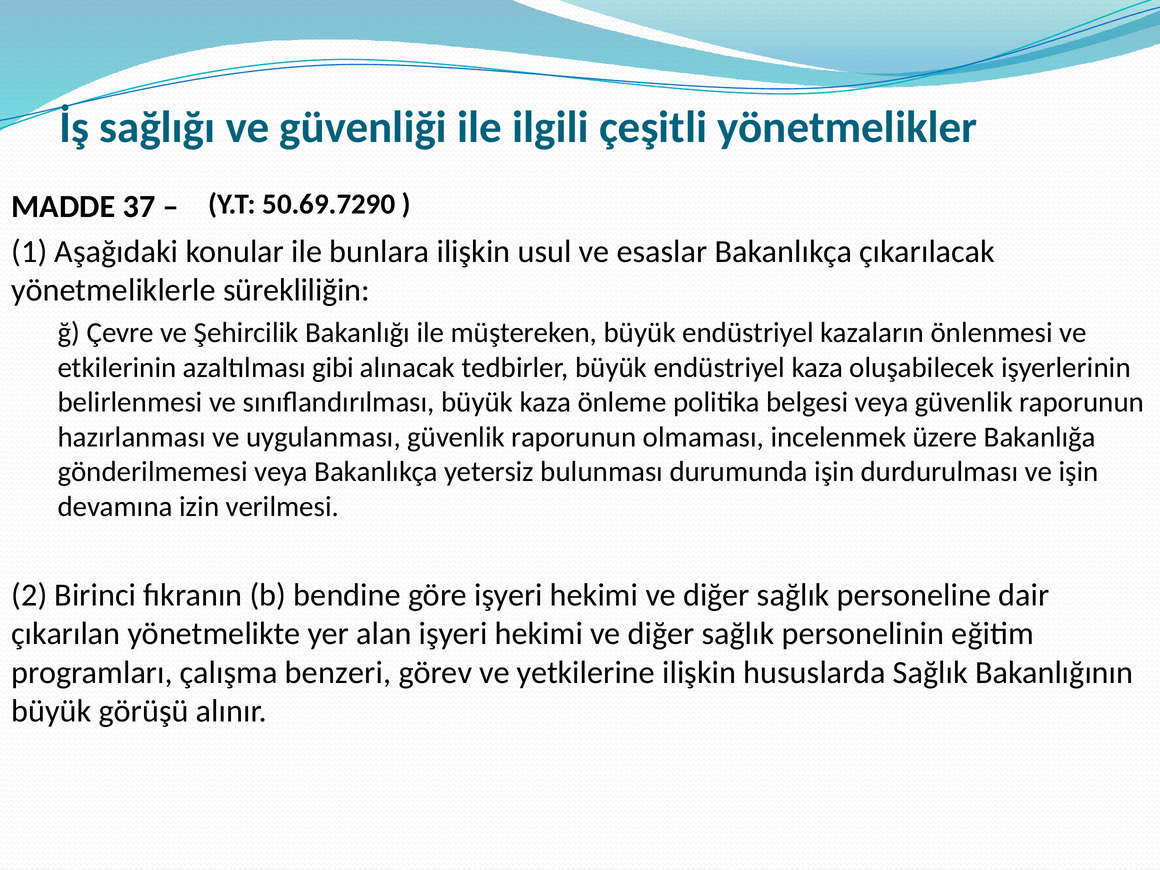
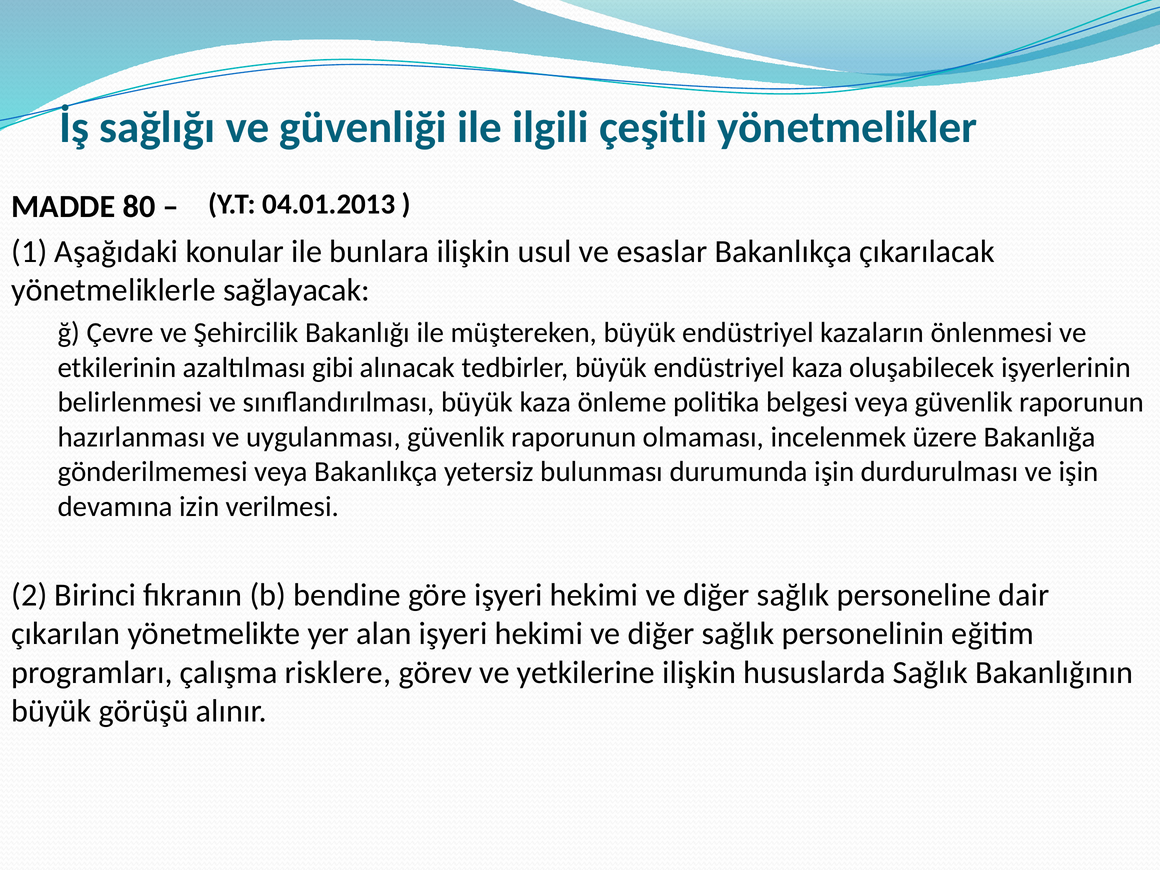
50.69.7290: 50.69.7290 -> 04.01.2013 (329, 204)
37: 37 -> 80 (139, 207)
sürekliliğin: sürekliliğin -> sağlayacak (296, 290)
benzeri: benzeri -> risklere (338, 673)
